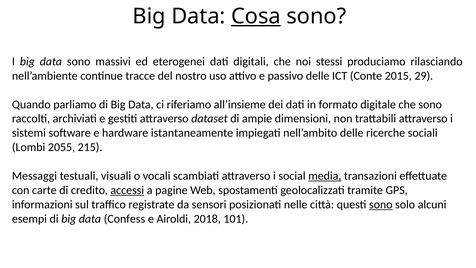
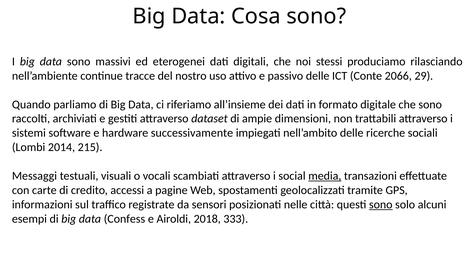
Cosa underline: present -> none (256, 16)
2015: 2015 -> 2066 (398, 76)
istantaneamente: istantaneamente -> successivamente (192, 133)
2055: 2055 -> 2014 (62, 147)
accessi underline: present -> none (127, 190)
101: 101 -> 333 (236, 219)
